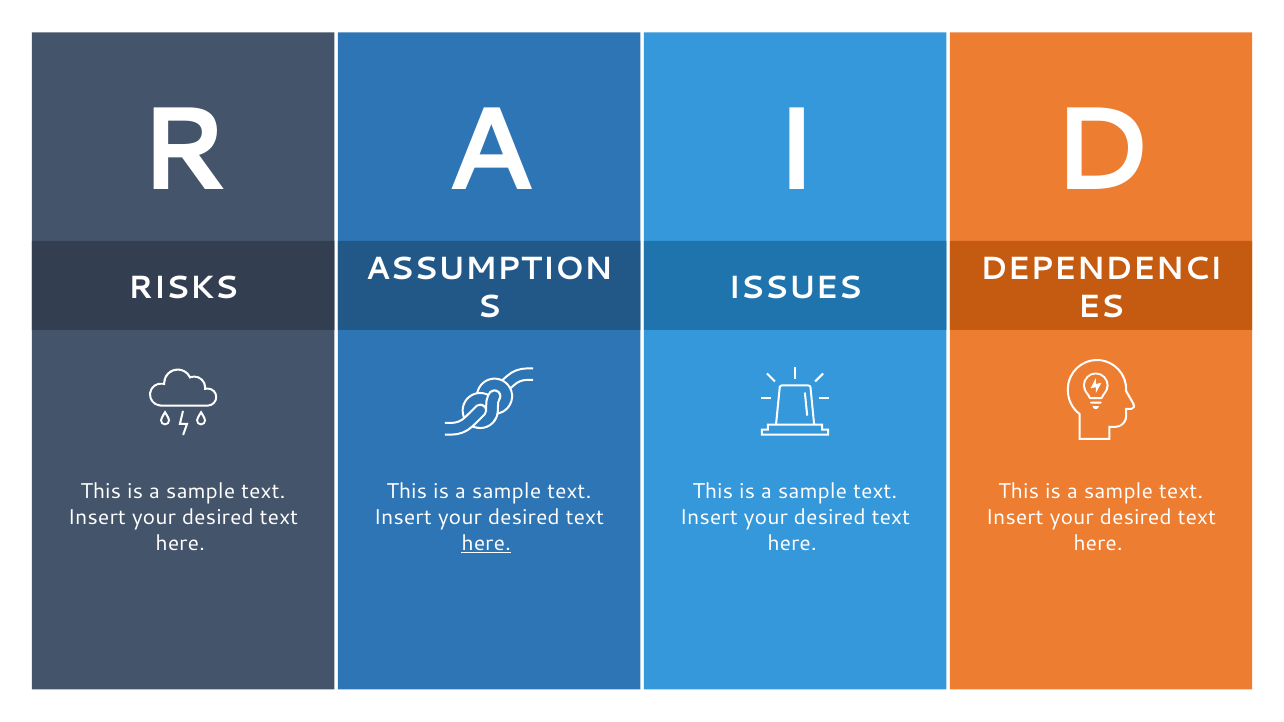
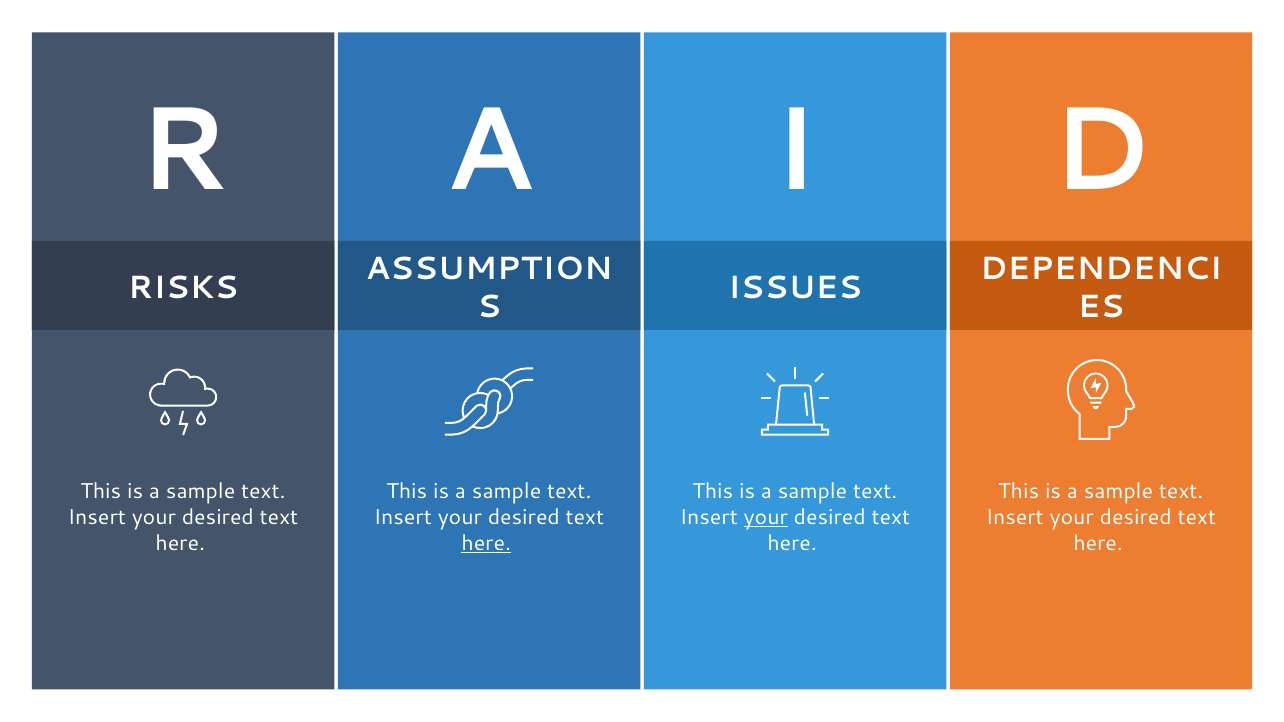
your underline: none -> present (766, 518)
